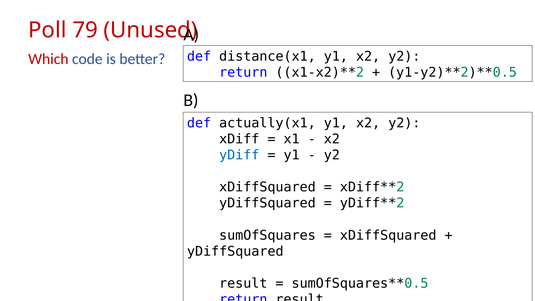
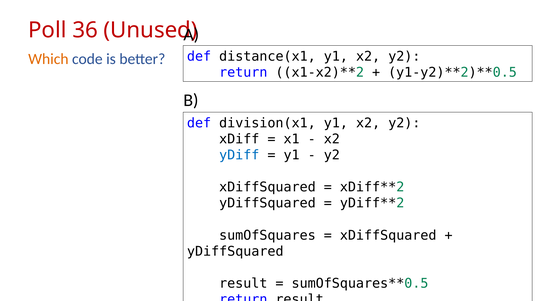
79: 79 -> 36 (85, 30)
Which colour: red -> orange (48, 59)
actually(x1: actually(x1 -> division(x1 (267, 123)
